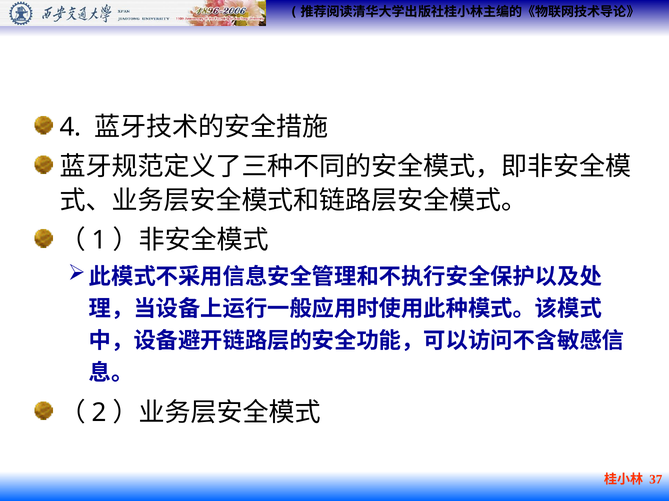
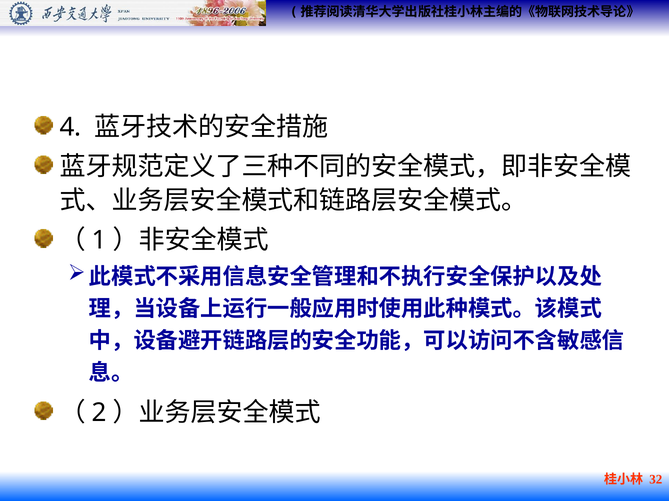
37: 37 -> 32 (656, 480)
